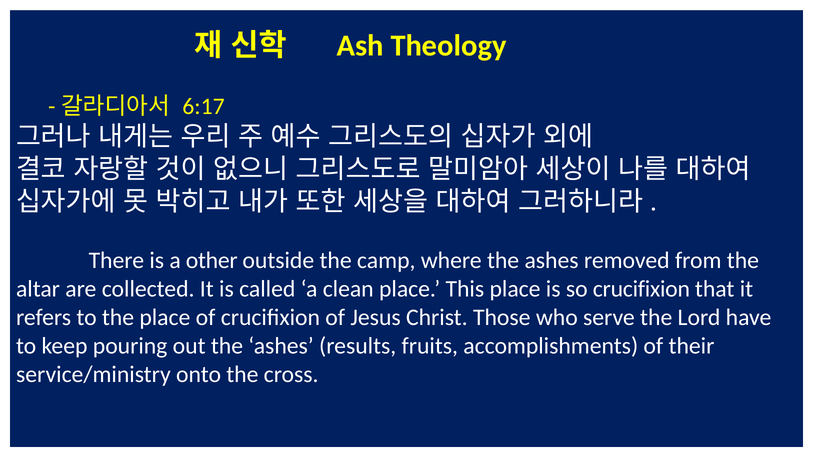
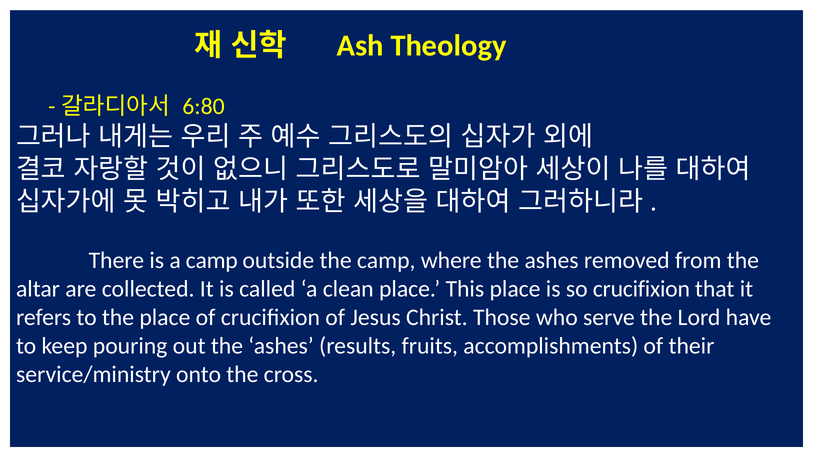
6:17: 6:17 -> 6:80 (204, 106)
a other: other -> camp (212, 261)
